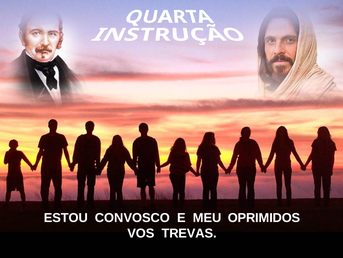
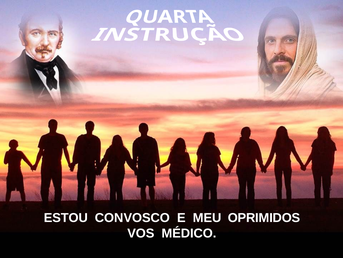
TREVAS: TREVAS -> MÉDICO (189, 233)
